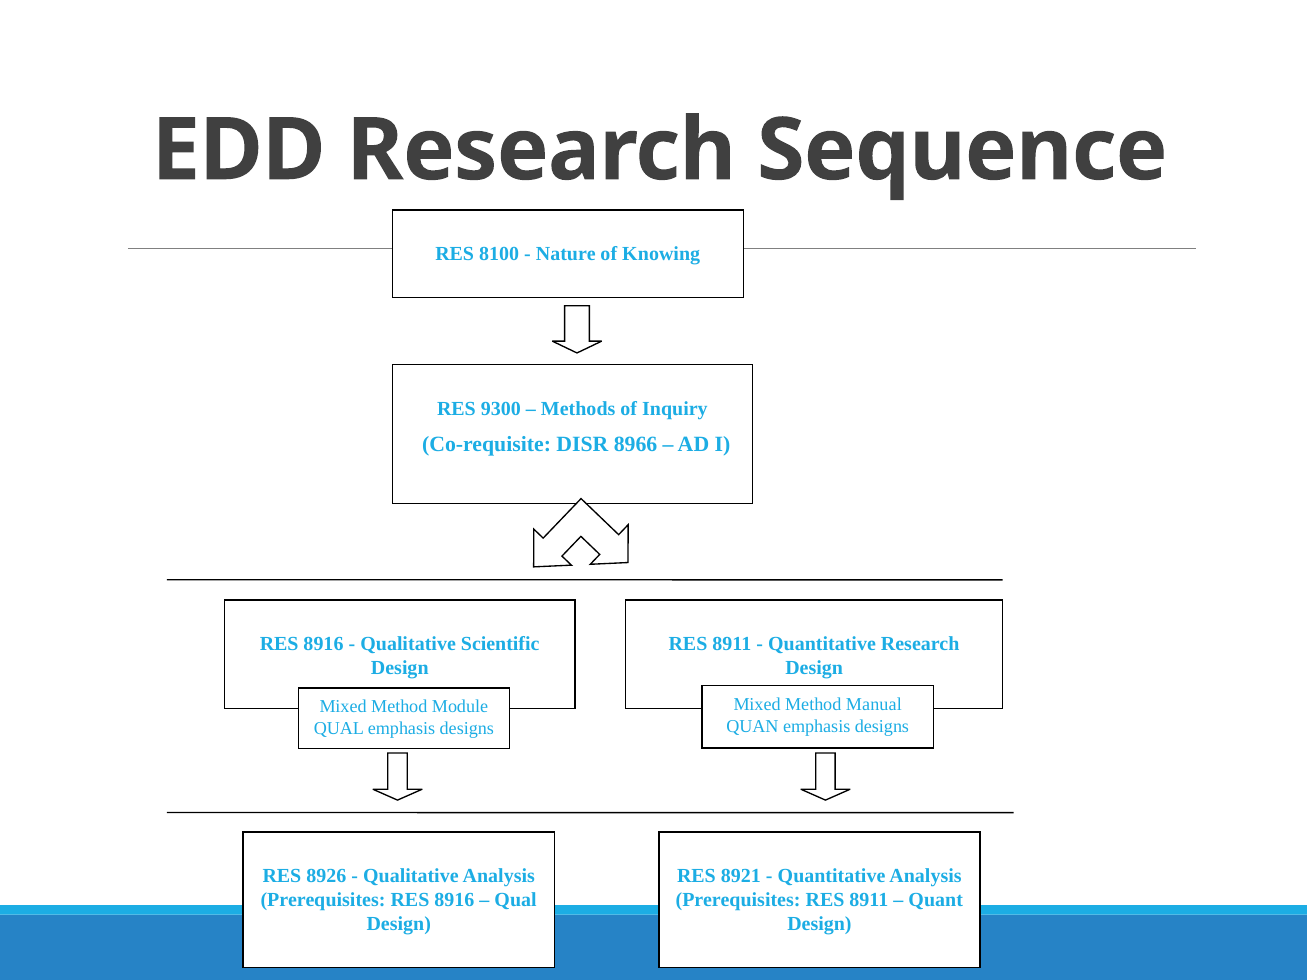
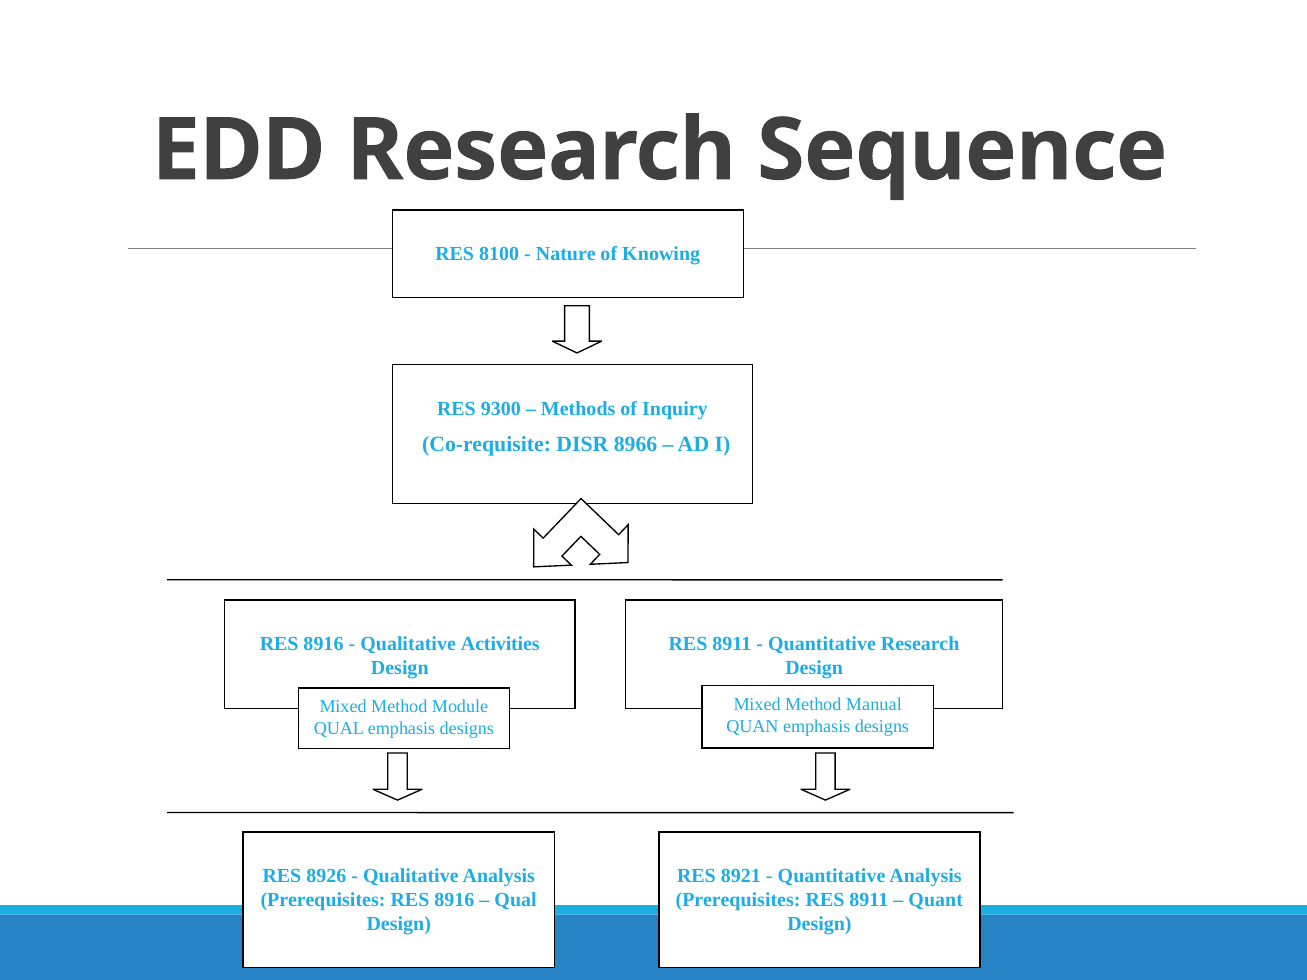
Scientific: Scientific -> Activities (500, 644)
